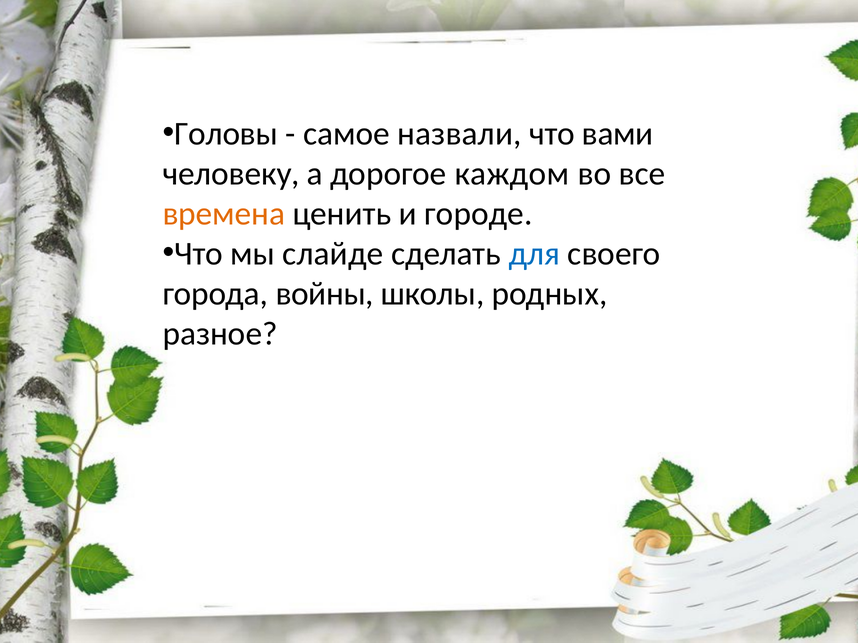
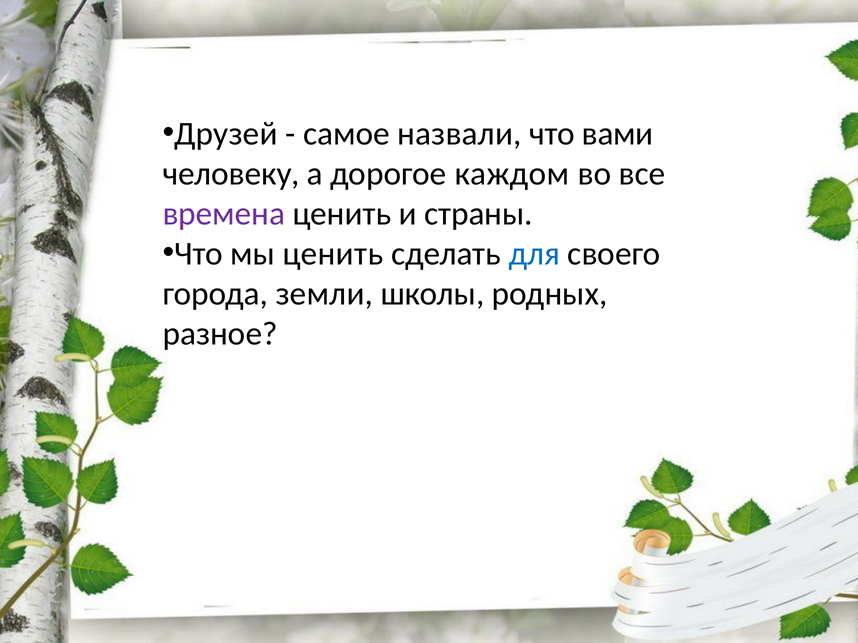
Головы: Головы -> Друзей (226, 134)
времена colour: orange -> purple (224, 214)
городе: городе -> страны (479, 214)
мы слайде: слайде -> ценить (333, 254)
войны: войны -> земли (324, 294)
